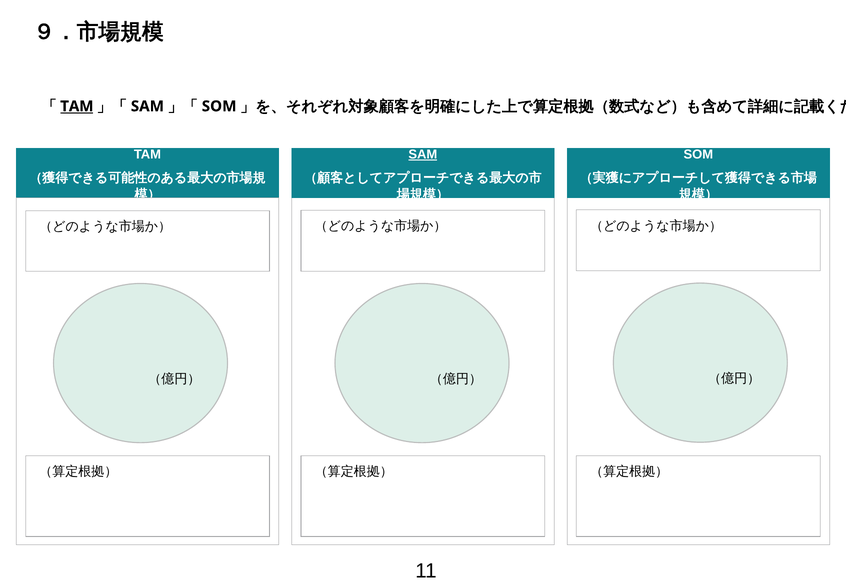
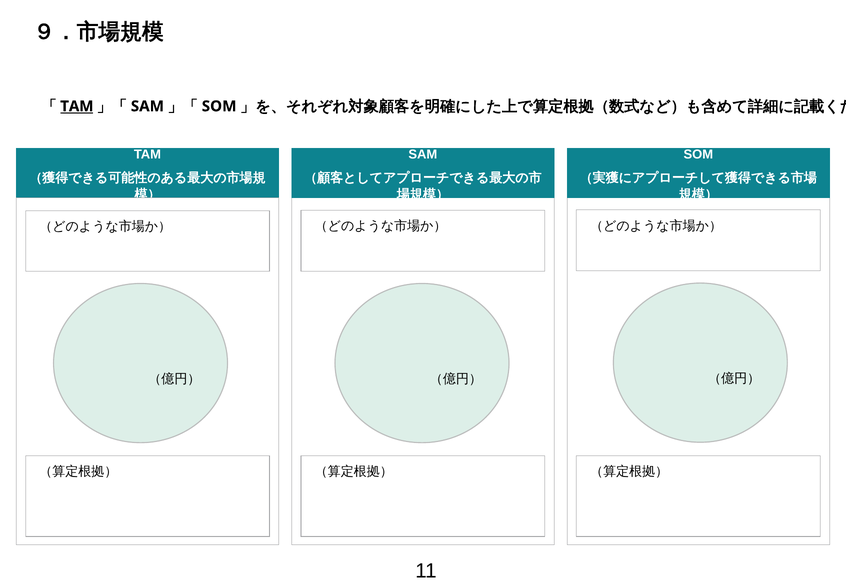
SAM underline: present -> none (423, 154)
